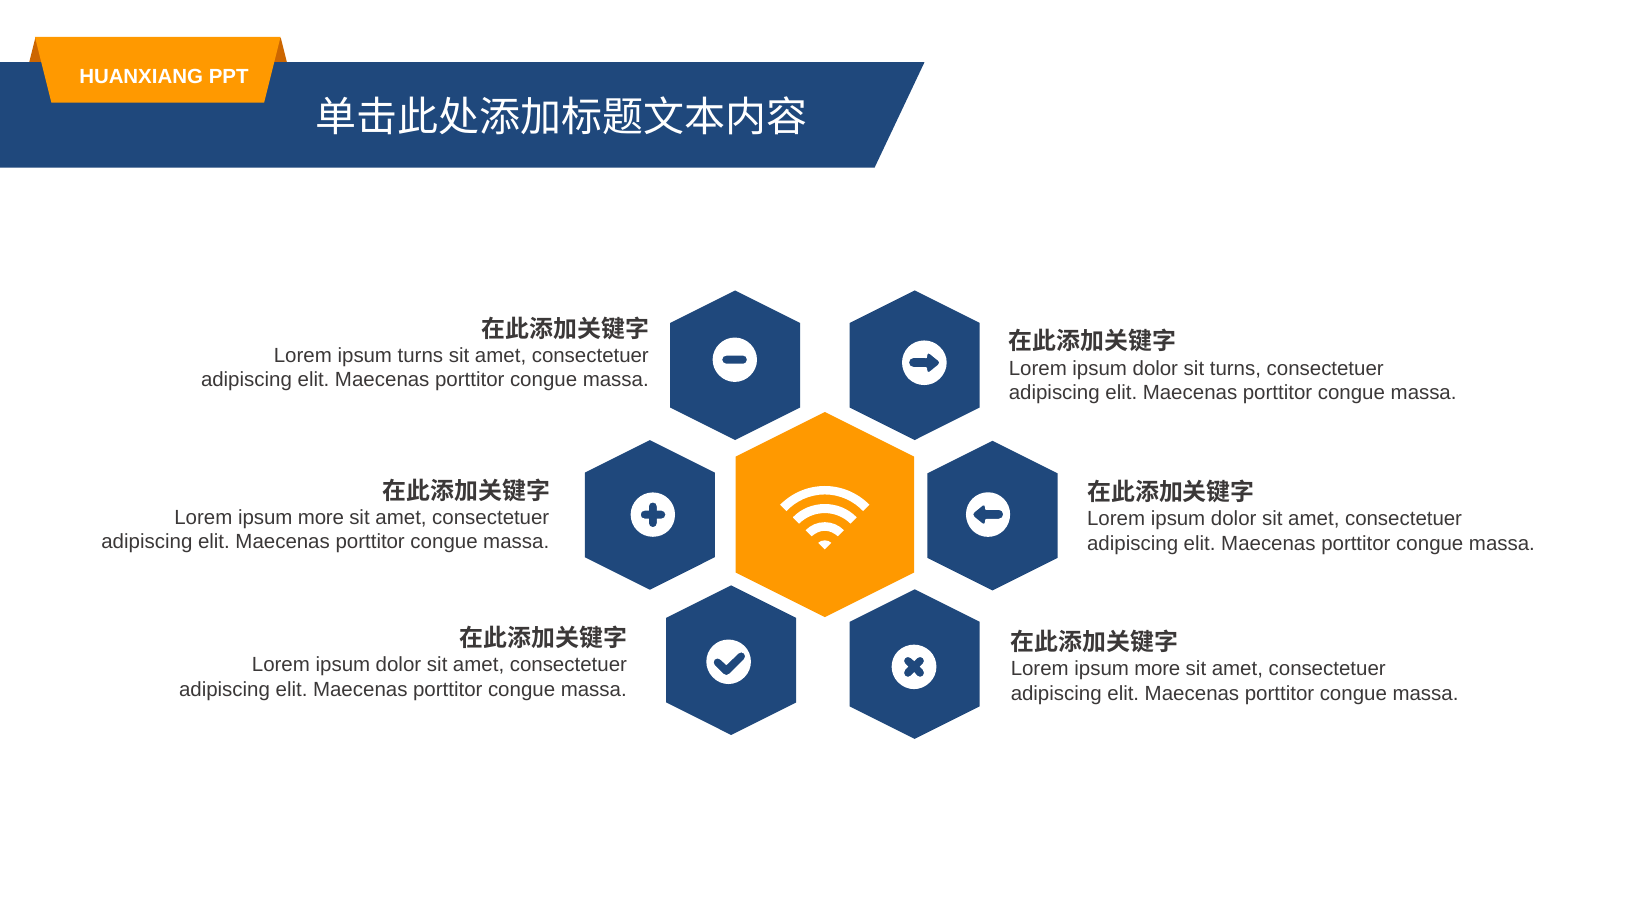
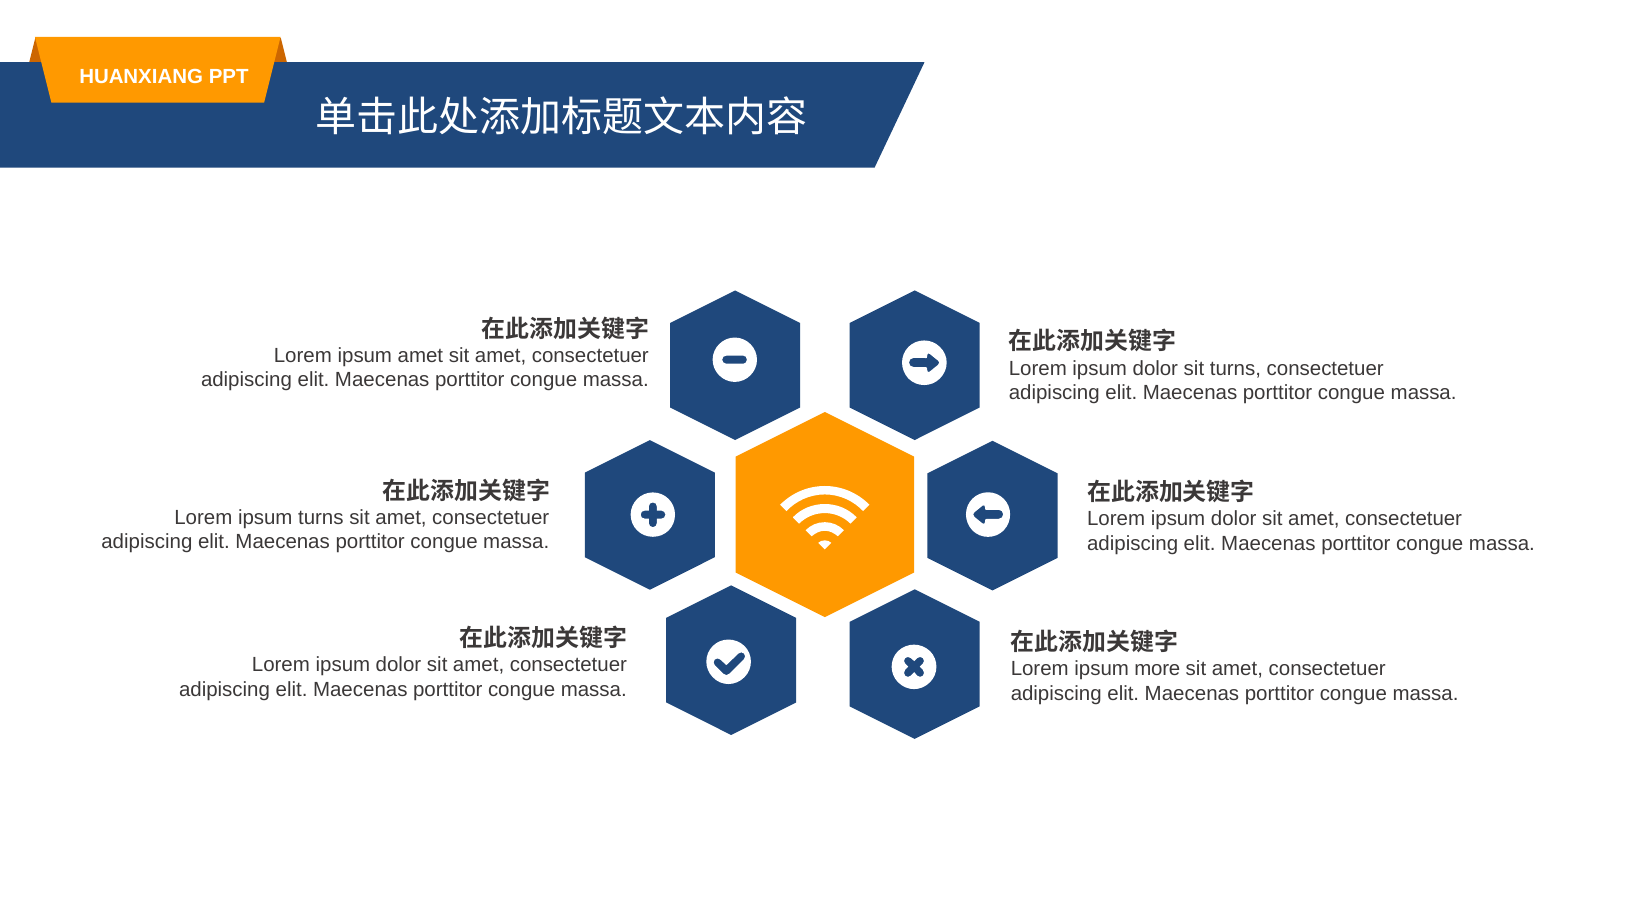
ipsum turns: turns -> amet (420, 355)
more: more -> turns (321, 518)
